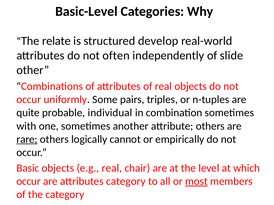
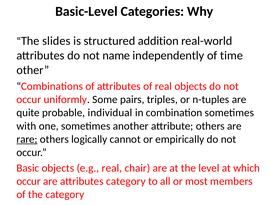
relate: relate -> slides (56, 41)
develop: develop -> addition (158, 41)
often: often -> name (116, 56)
slide: slide -> time (232, 56)
most underline: present -> none (196, 182)
